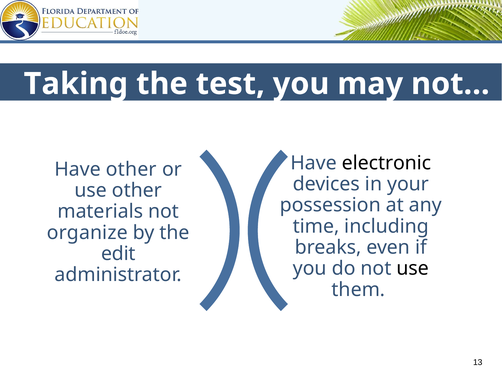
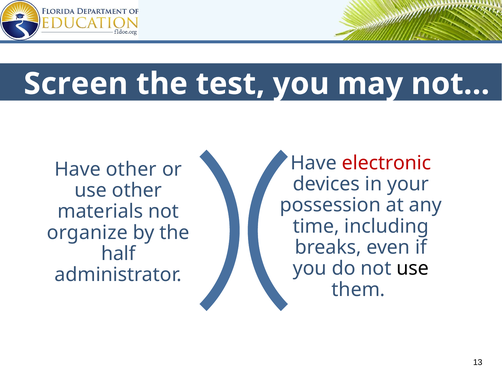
Taking: Taking -> Screen (76, 84)
electronic colour: black -> red (387, 163)
edit: edit -> half (118, 253)
